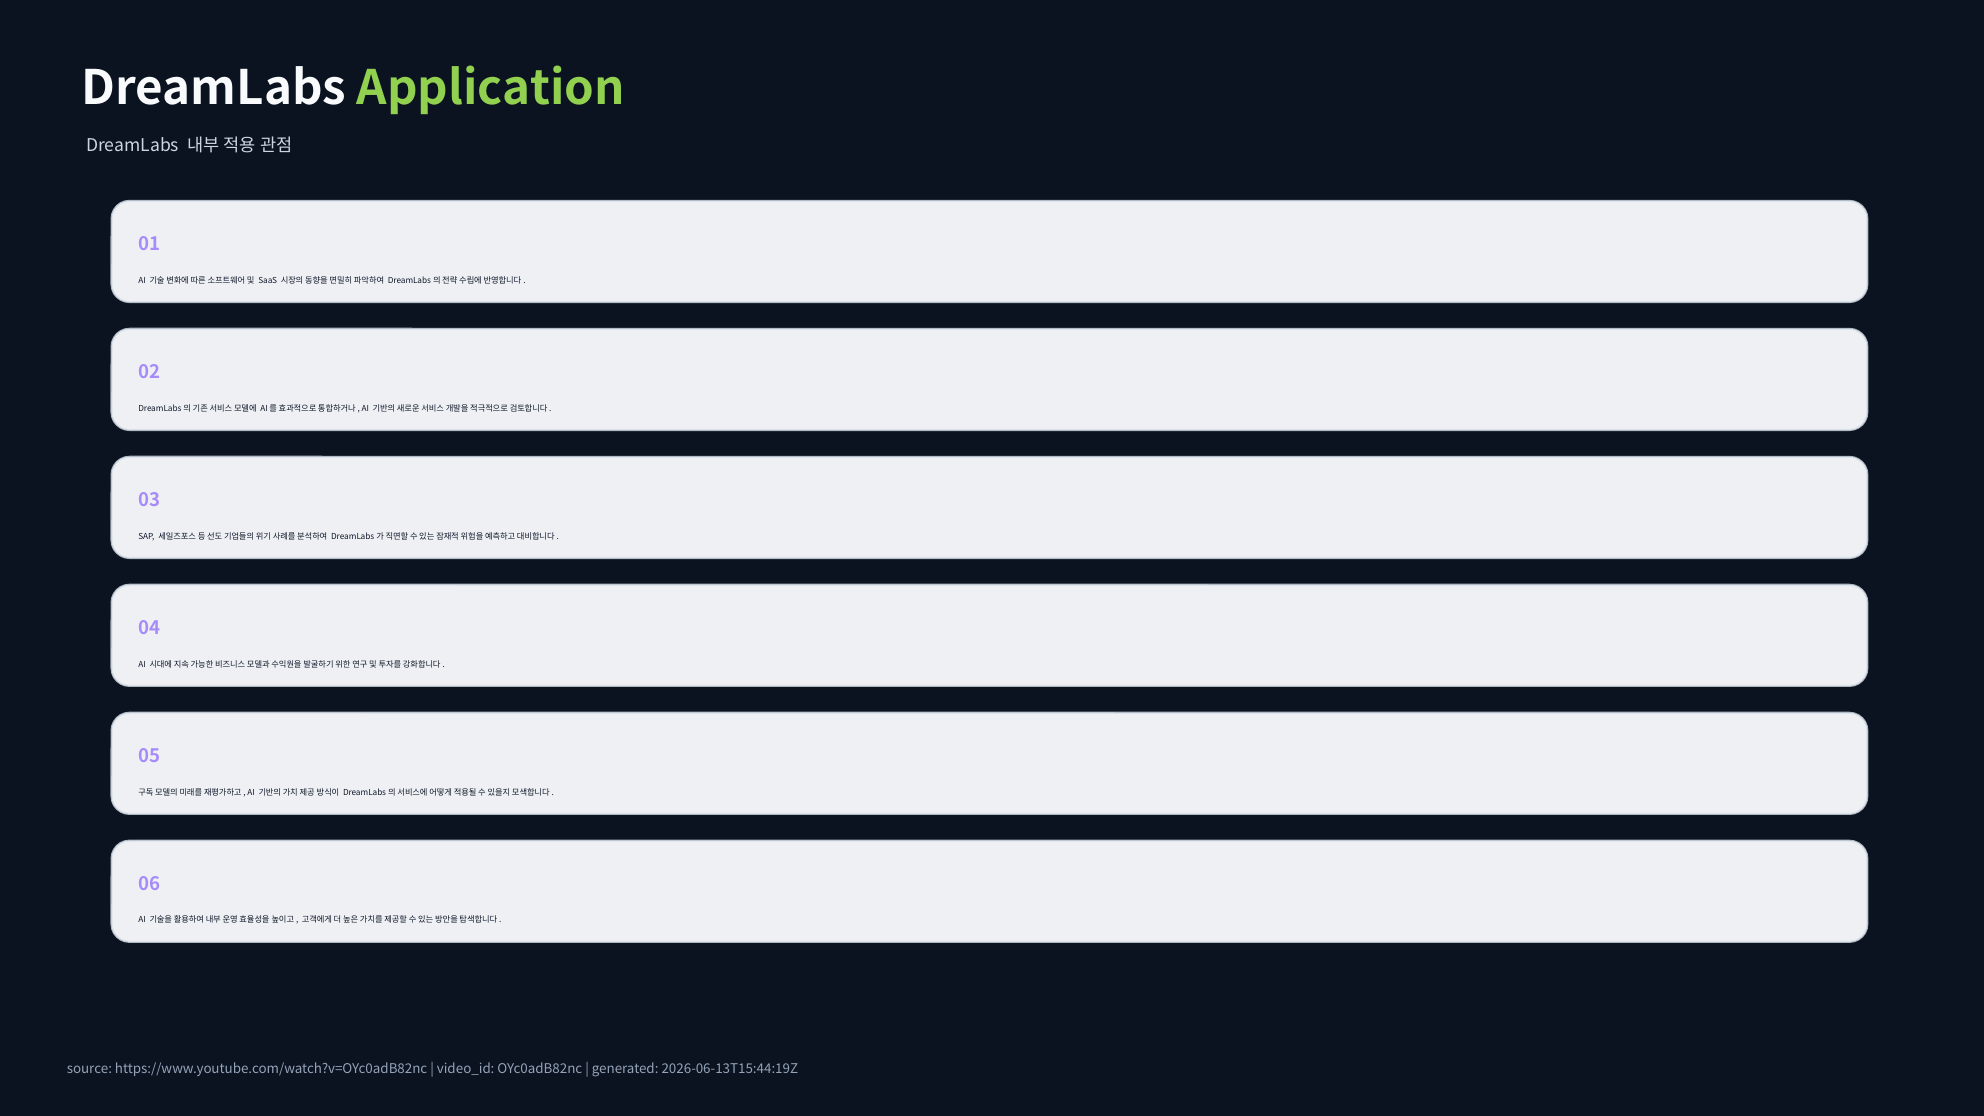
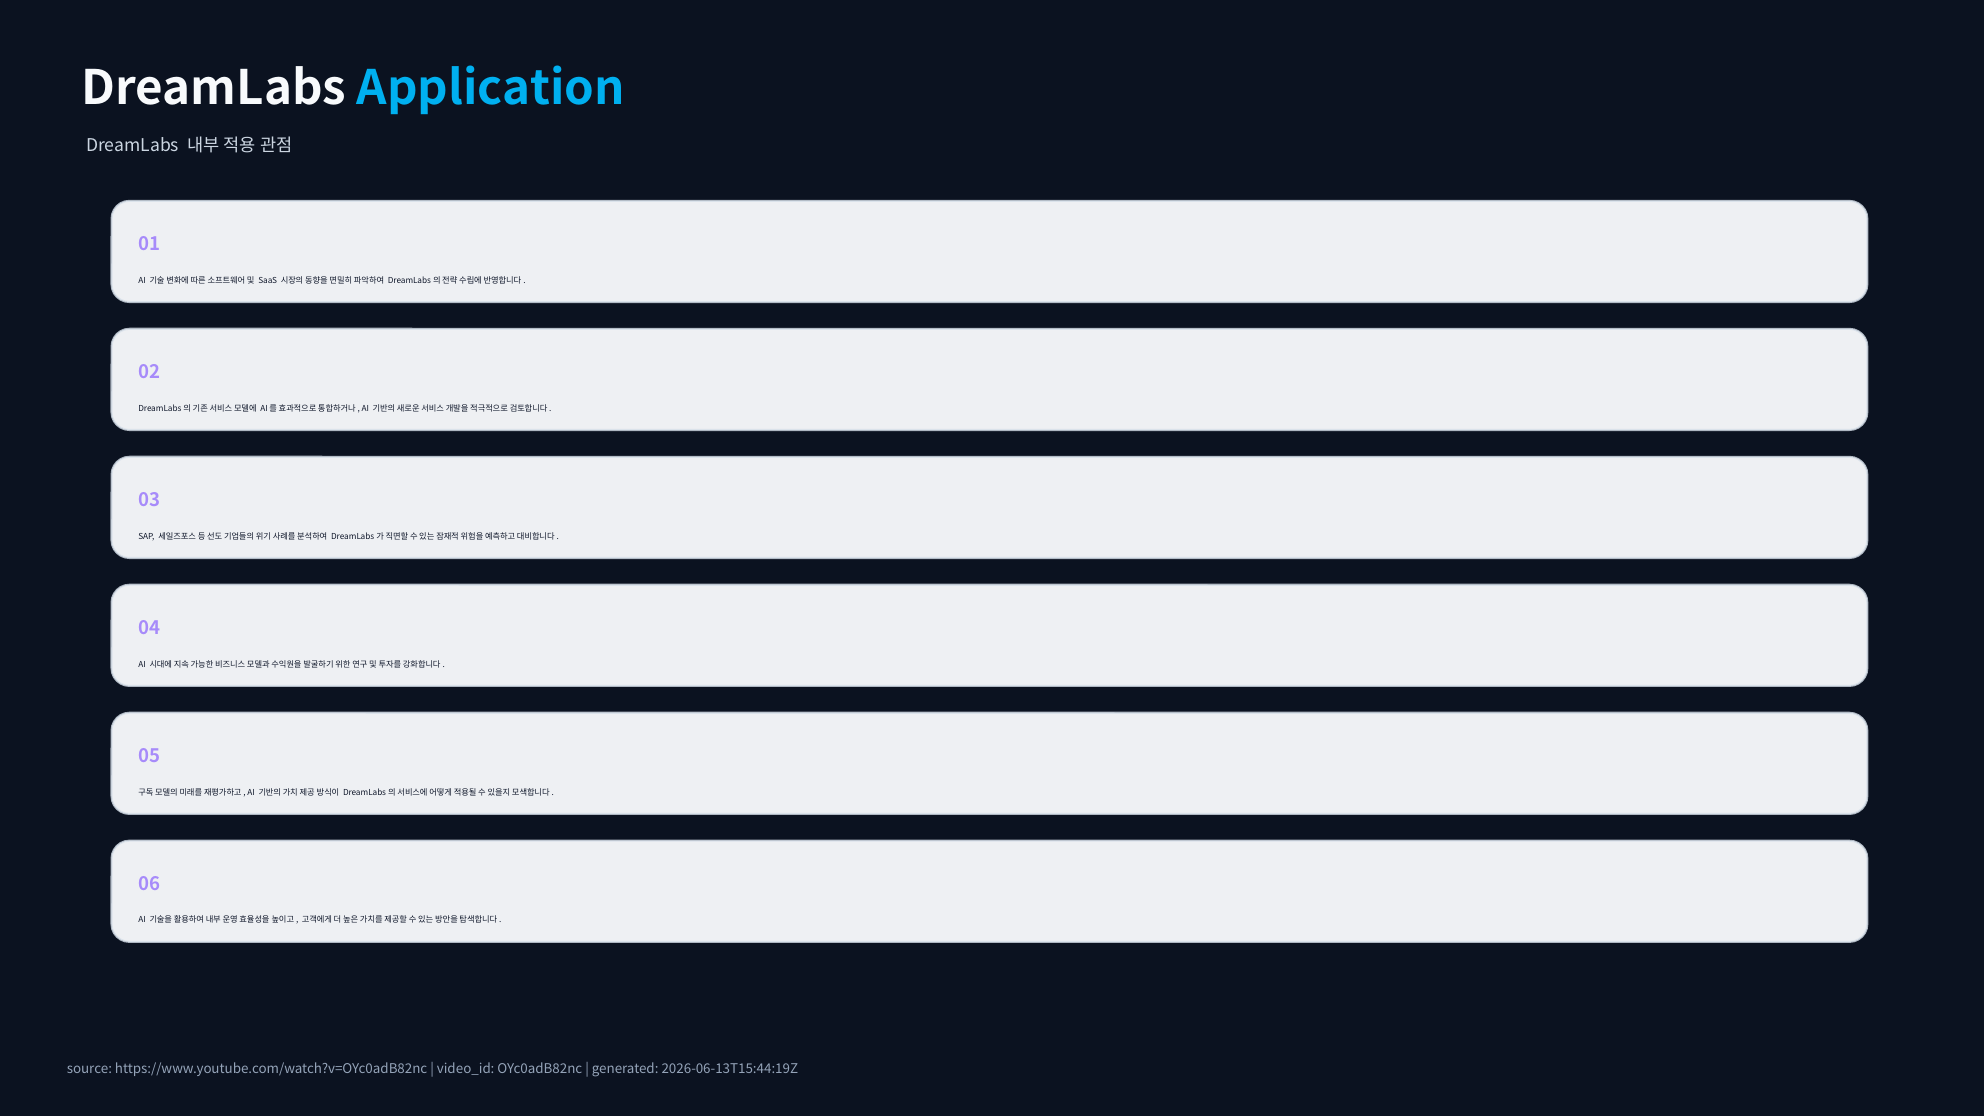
Application colour: light green -> light blue (491, 89)
